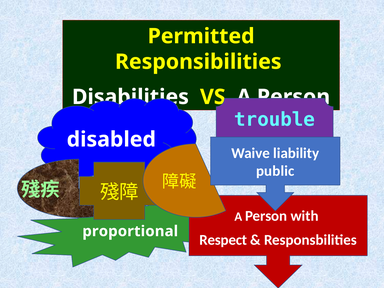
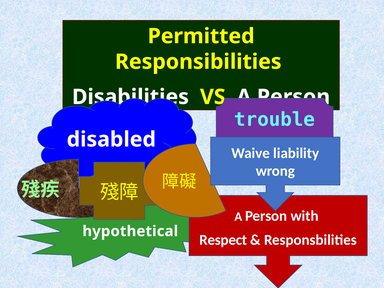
public: public -> wrong (275, 171)
proportional: proportional -> hypothetical (130, 231)
